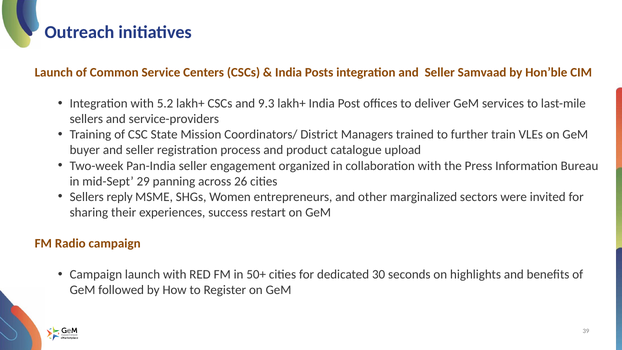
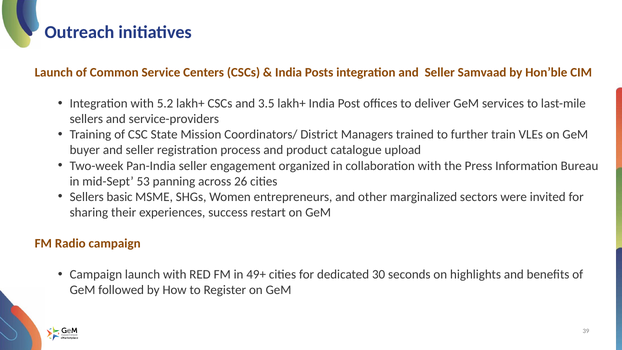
9.3: 9.3 -> 3.5 (266, 103)
29: 29 -> 53 (143, 181)
reply: reply -> basic (120, 197)
50+: 50+ -> 49+ (256, 275)
